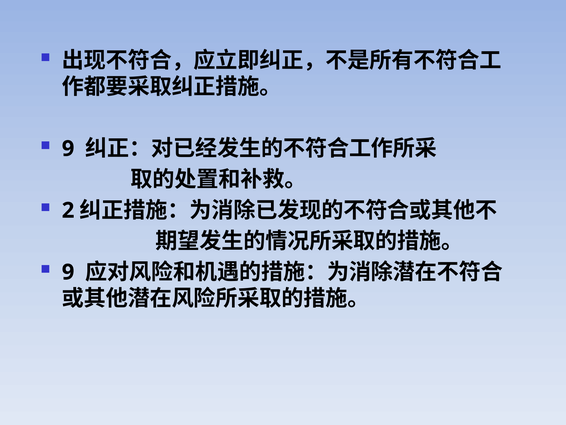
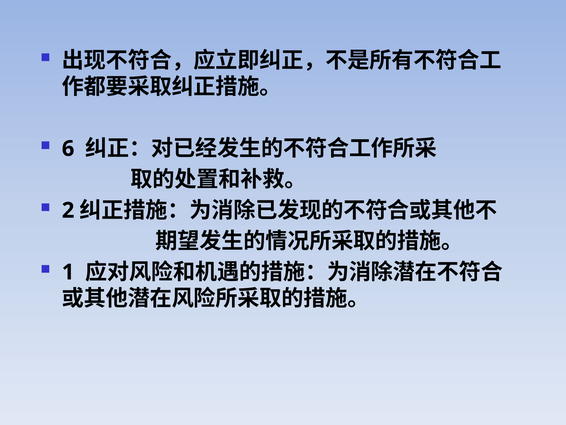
9: 9 -> 6 (68, 148)
9: 9 -> 1 (68, 272)
